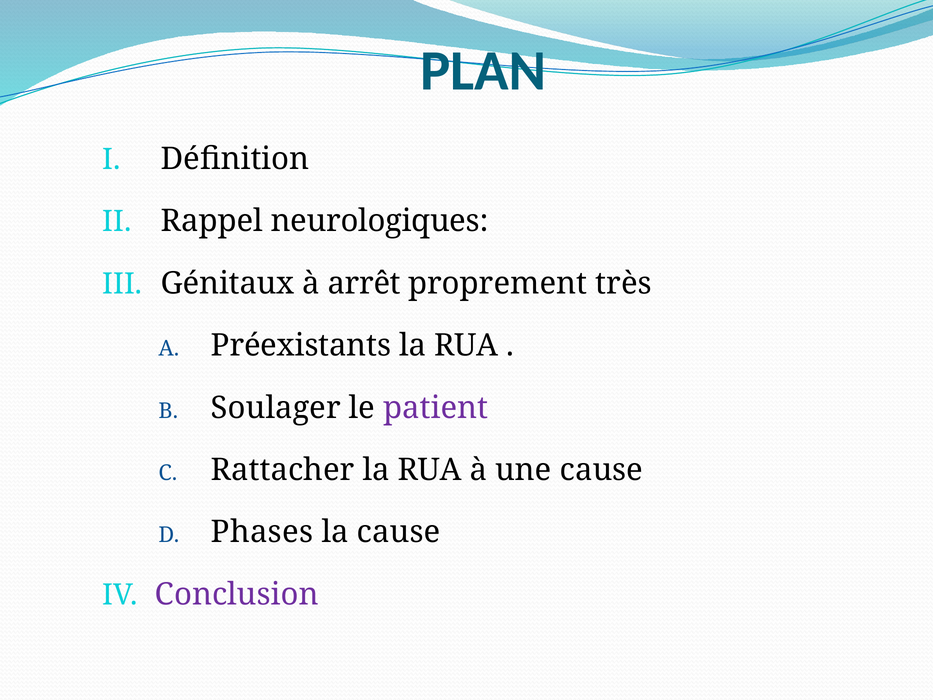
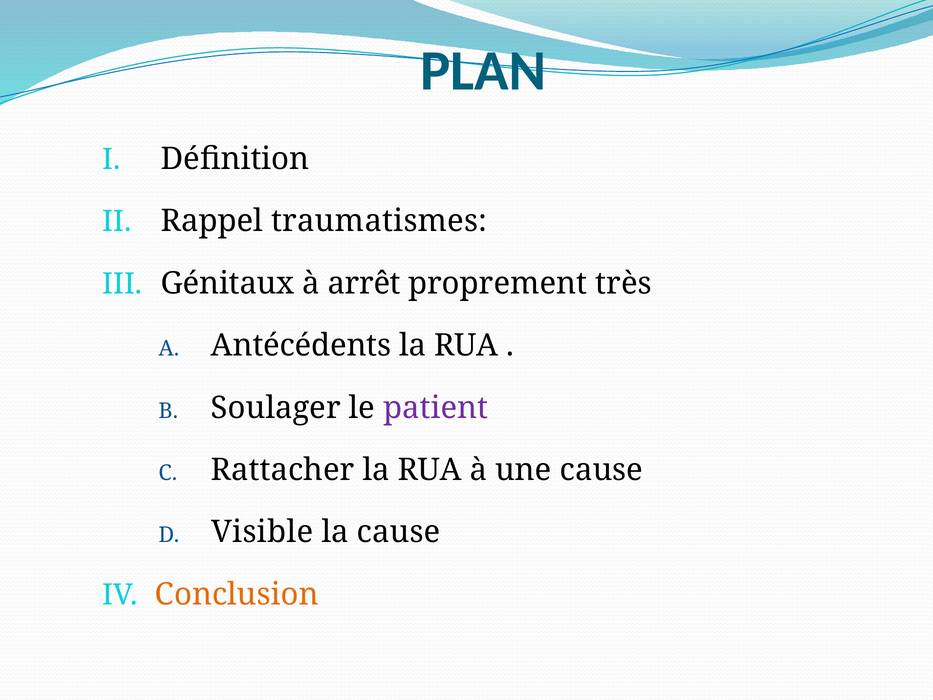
neurologiques: neurologiques -> traumatismes (379, 221)
Préexistants: Préexistants -> Antécédents (301, 345)
Phases: Phases -> Visible (262, 532)
Conclusion colour: purple -> orange (237, 594)
